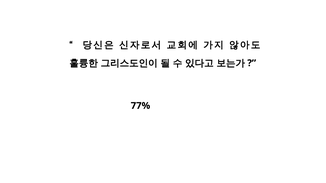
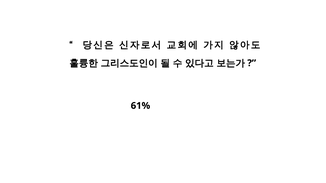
77%: 77% -> 61% (140, 106)
